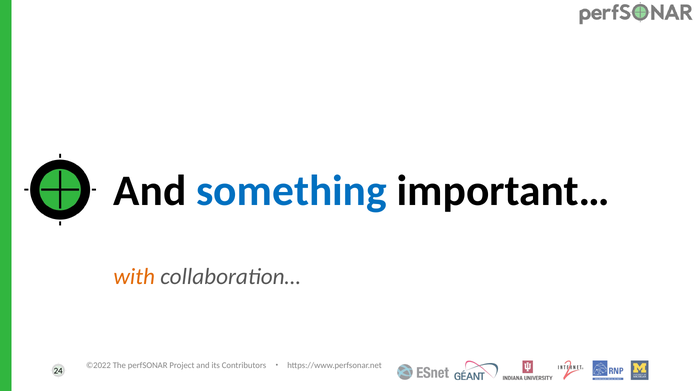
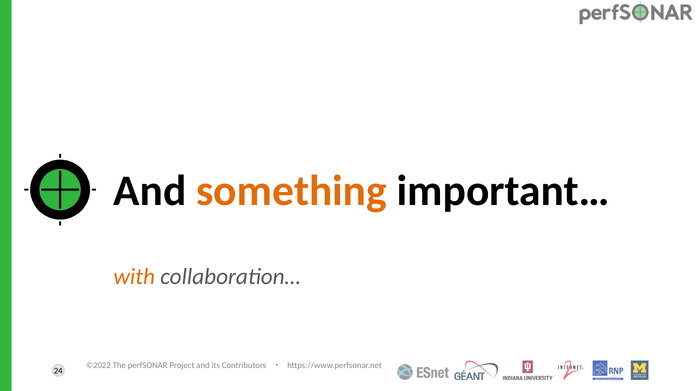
something colour: blue -> orange (292, 191)
